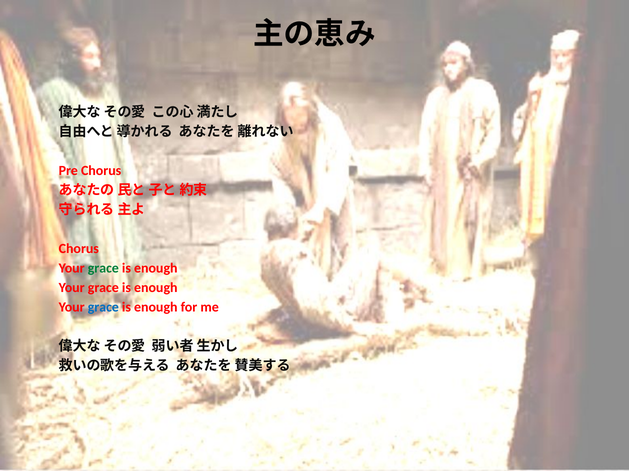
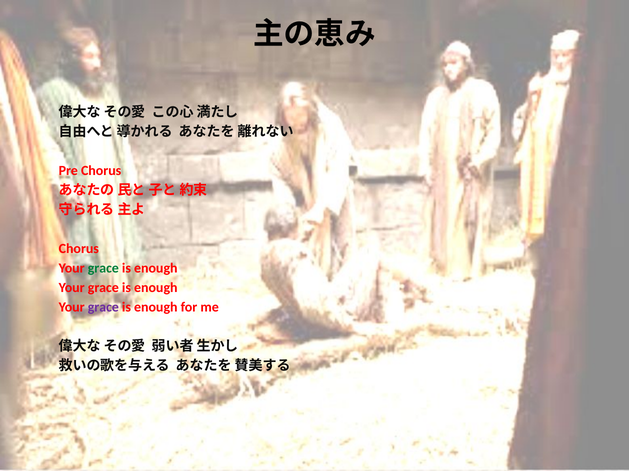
grace colour: blue -> purple (103, 308)
